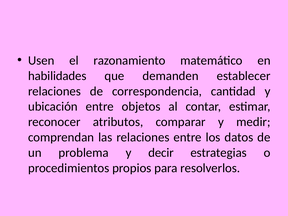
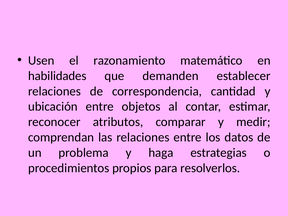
decir: decir -> haga (161, 153)
